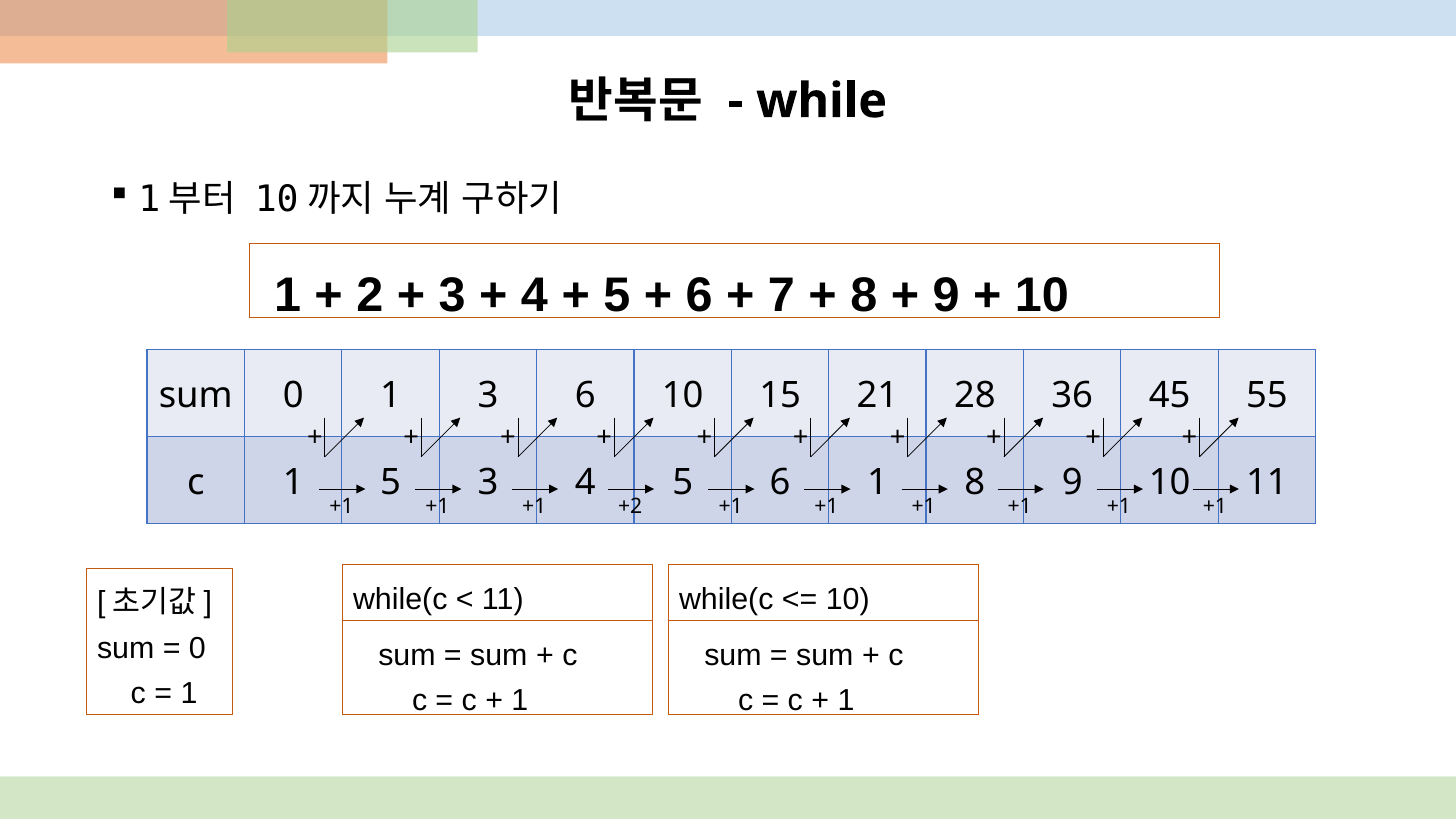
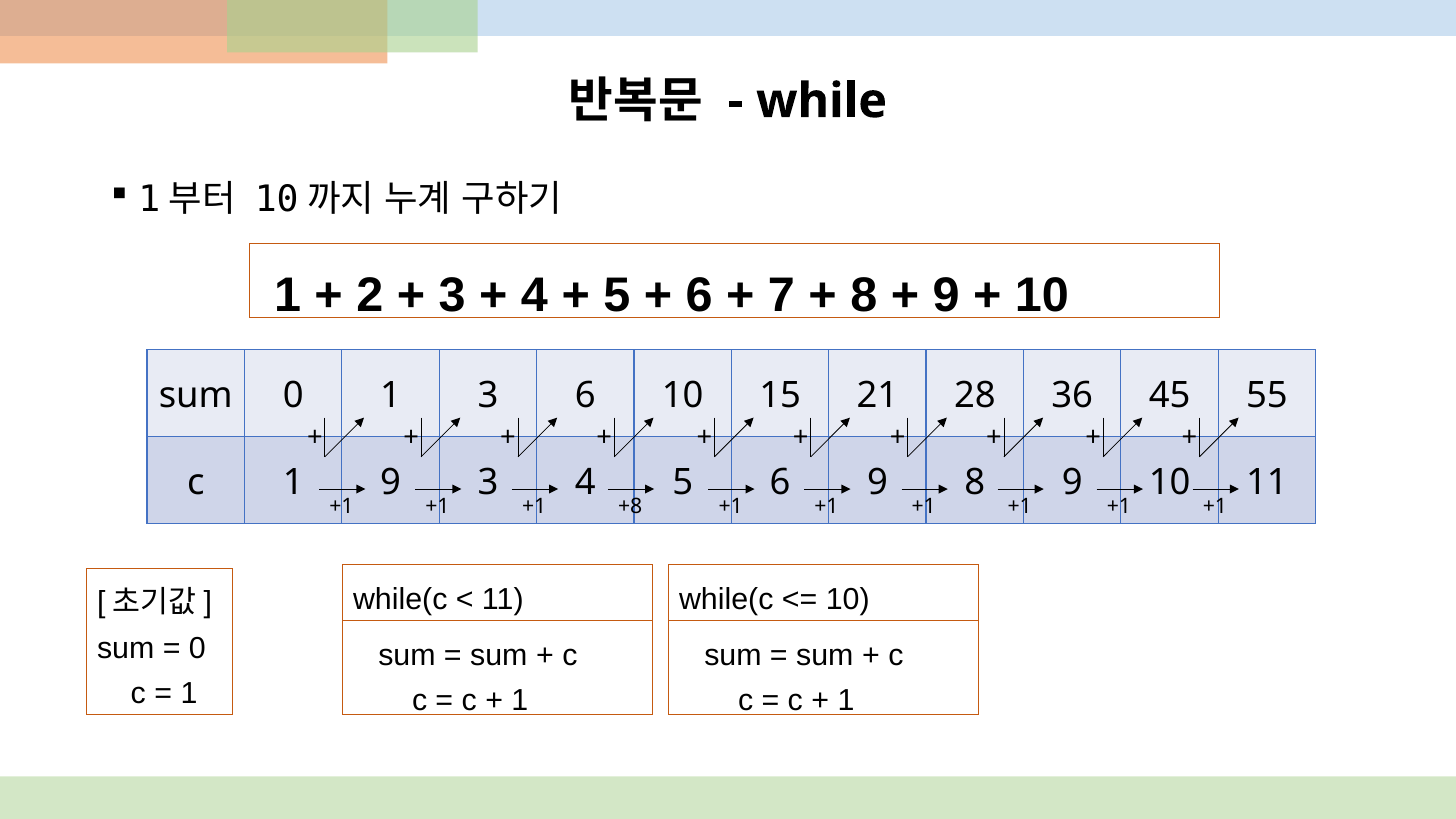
1 5: 5 -> 9 (391, 482)
6 1: 1 -> 9 (877, 482)
+2: +2 -> +8 (630, 506)
